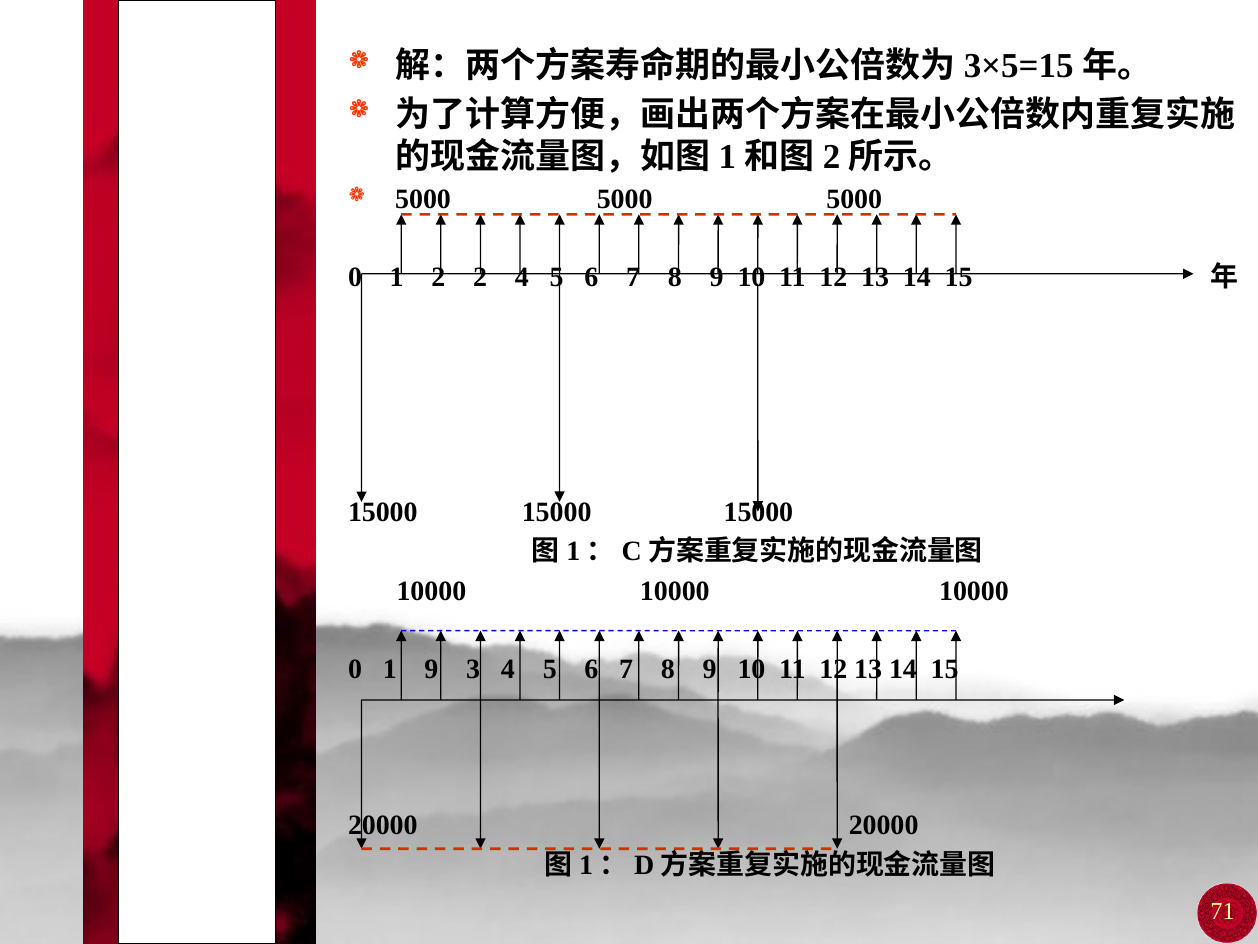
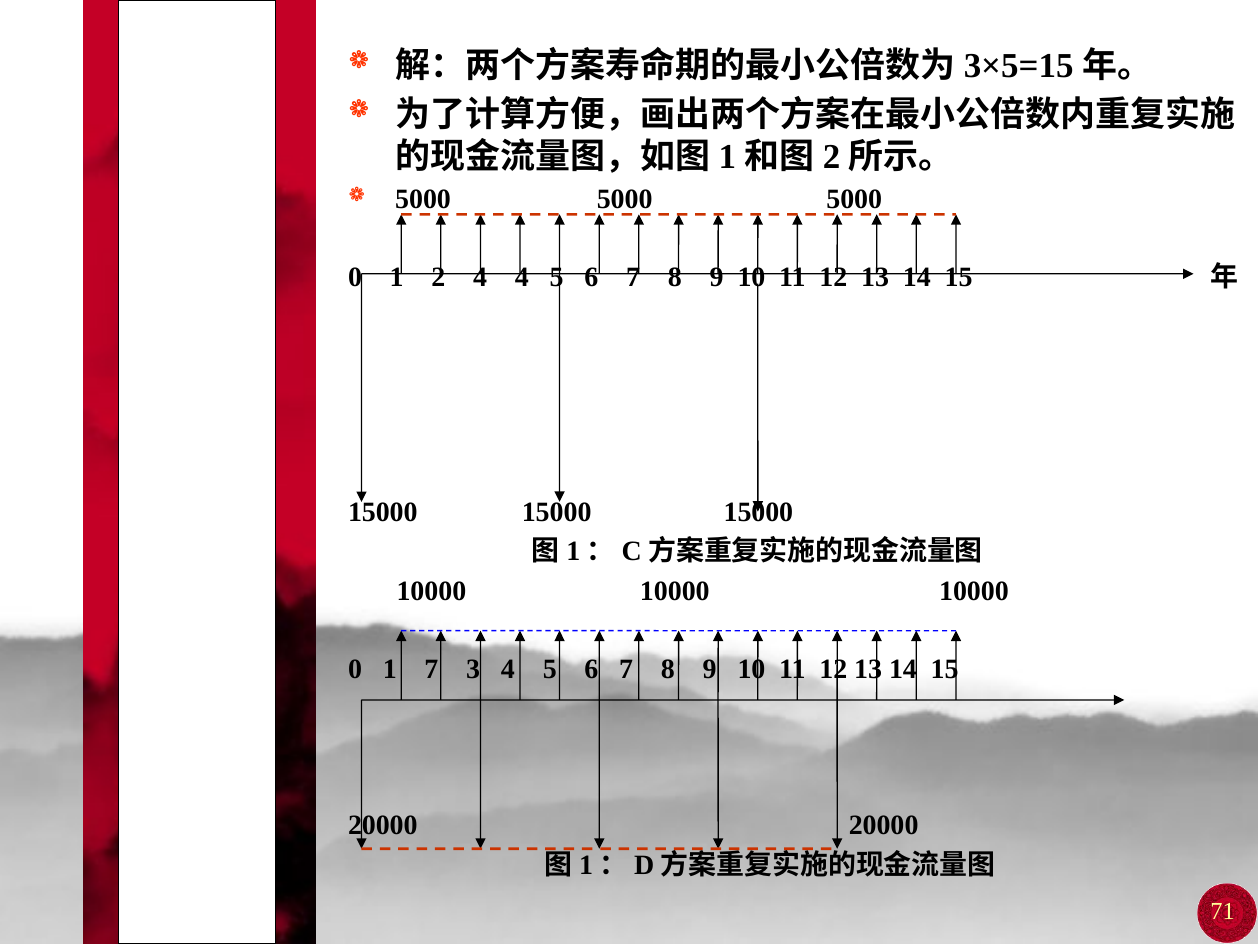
2 2: 2 -> 4 (480, 277)
1 9: 9 -> 7 (431, 669)
